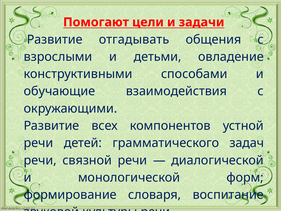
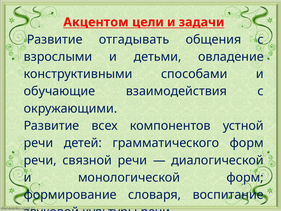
Помогают: Помогают -> Акцентом (96, 22)
грамматического задач: задач -> форм (247, 143)
